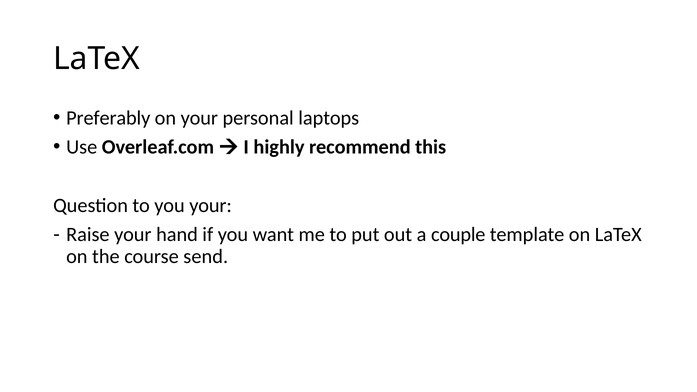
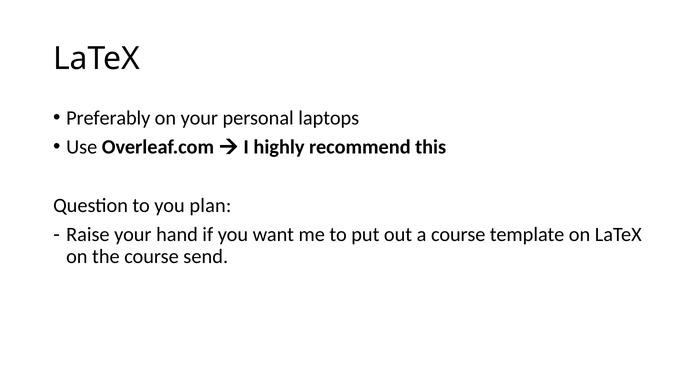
you your: your -> plan (210, 206)
a couple: couple -> course (458, 235)
